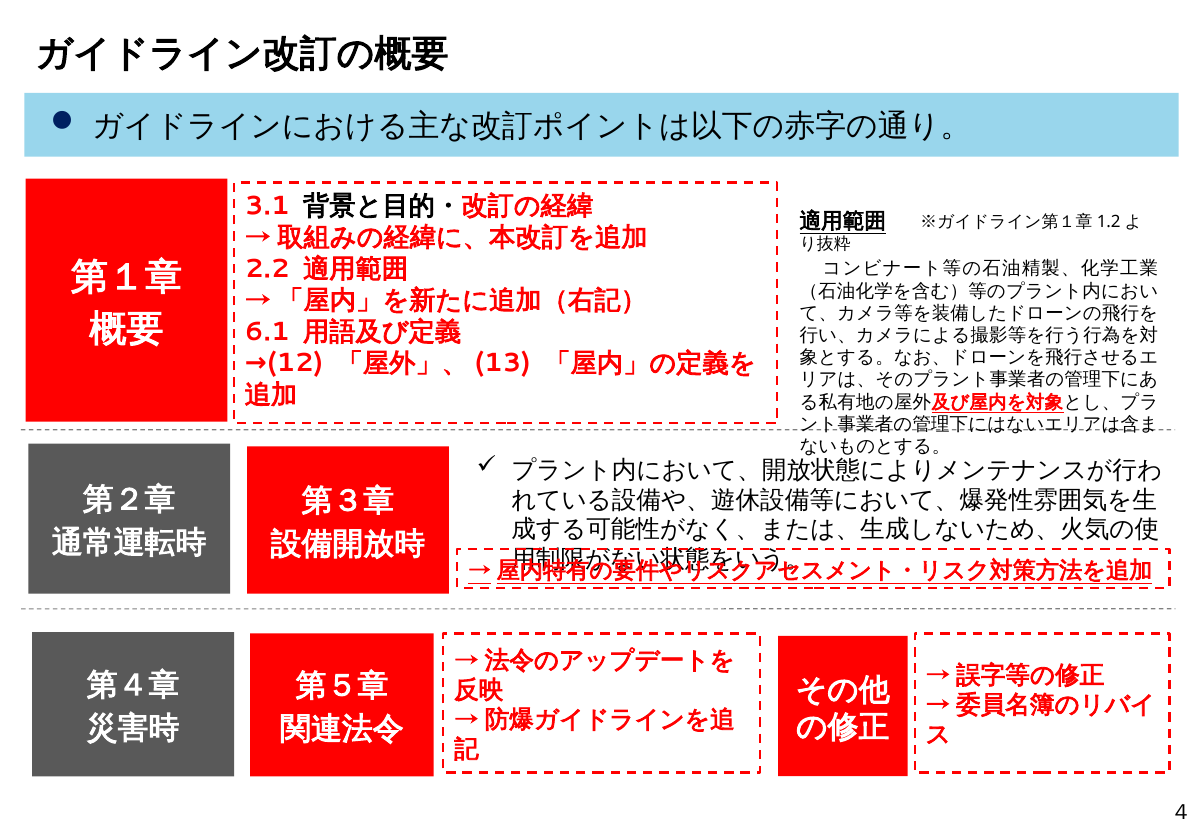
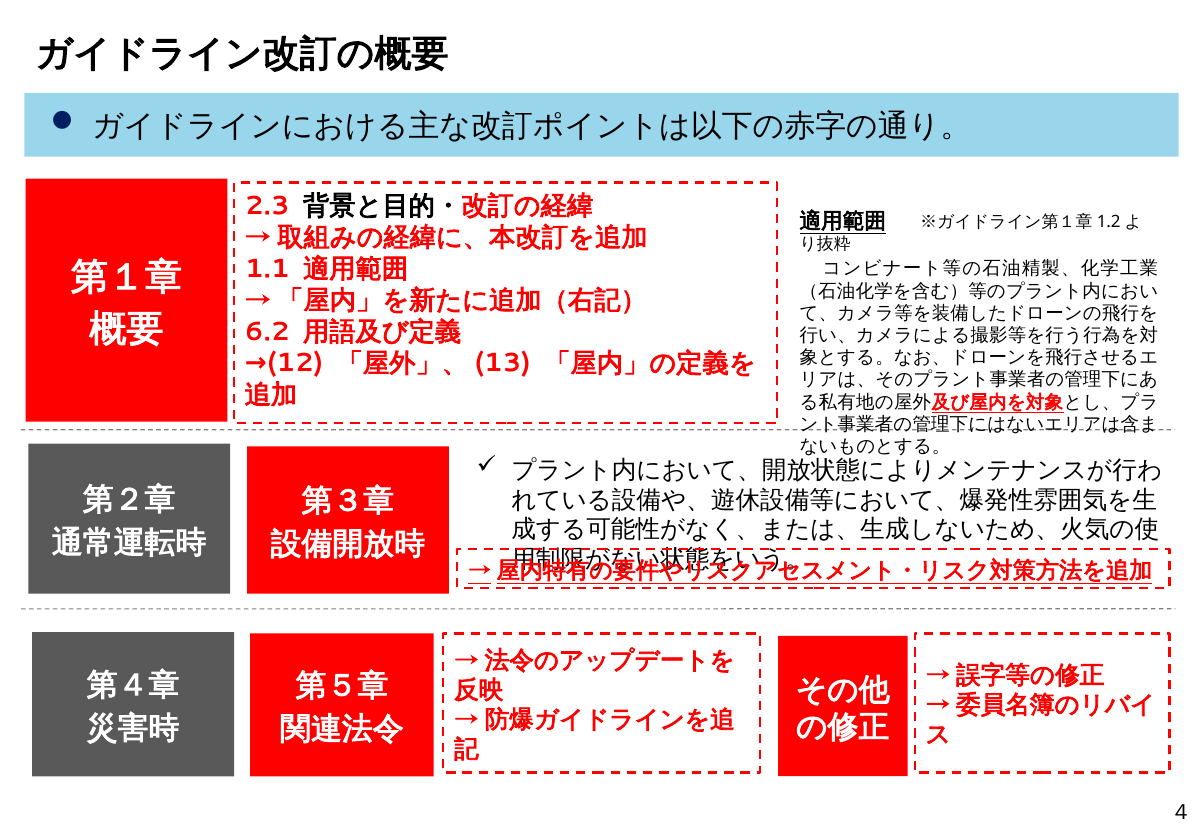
3.1: 3.1 -> 2.3 (267, 206)
2.2: 2.2 -> 1.1 (267, 269)
6.1: 6.1 -> 6.2 (267, 332)
